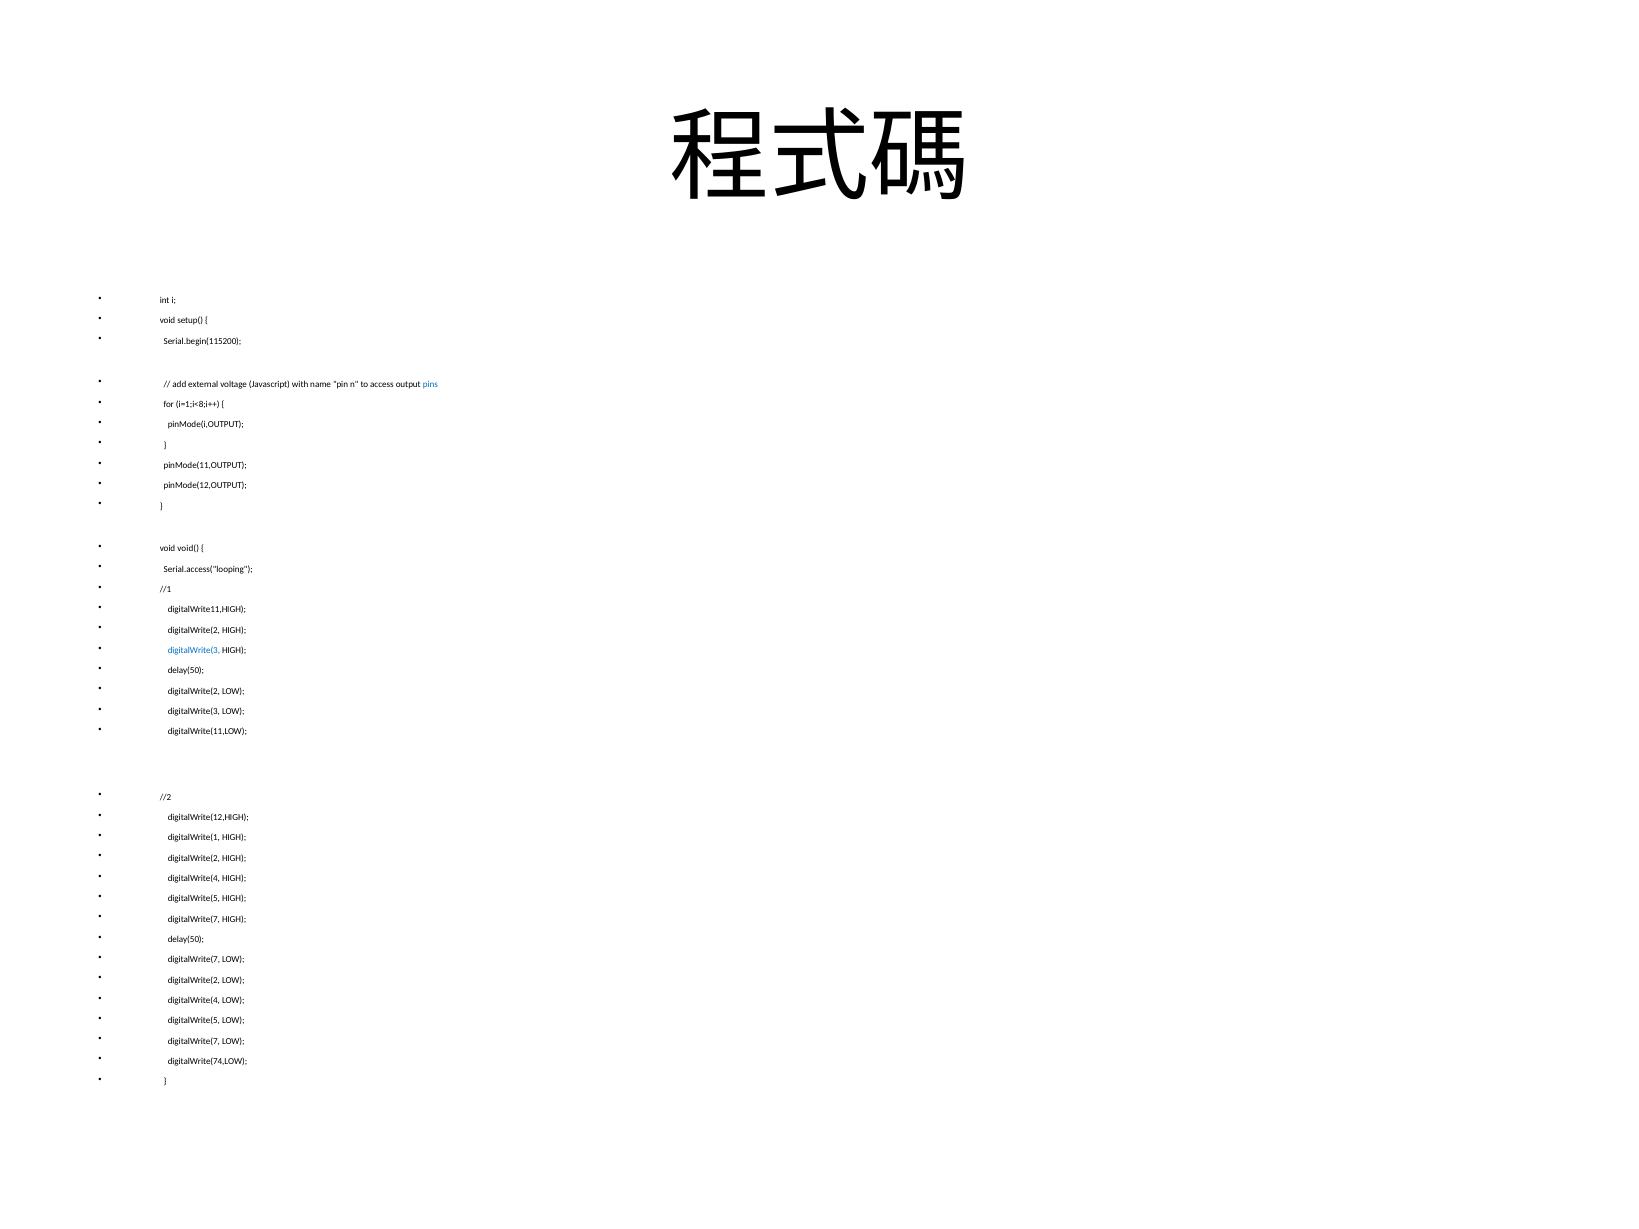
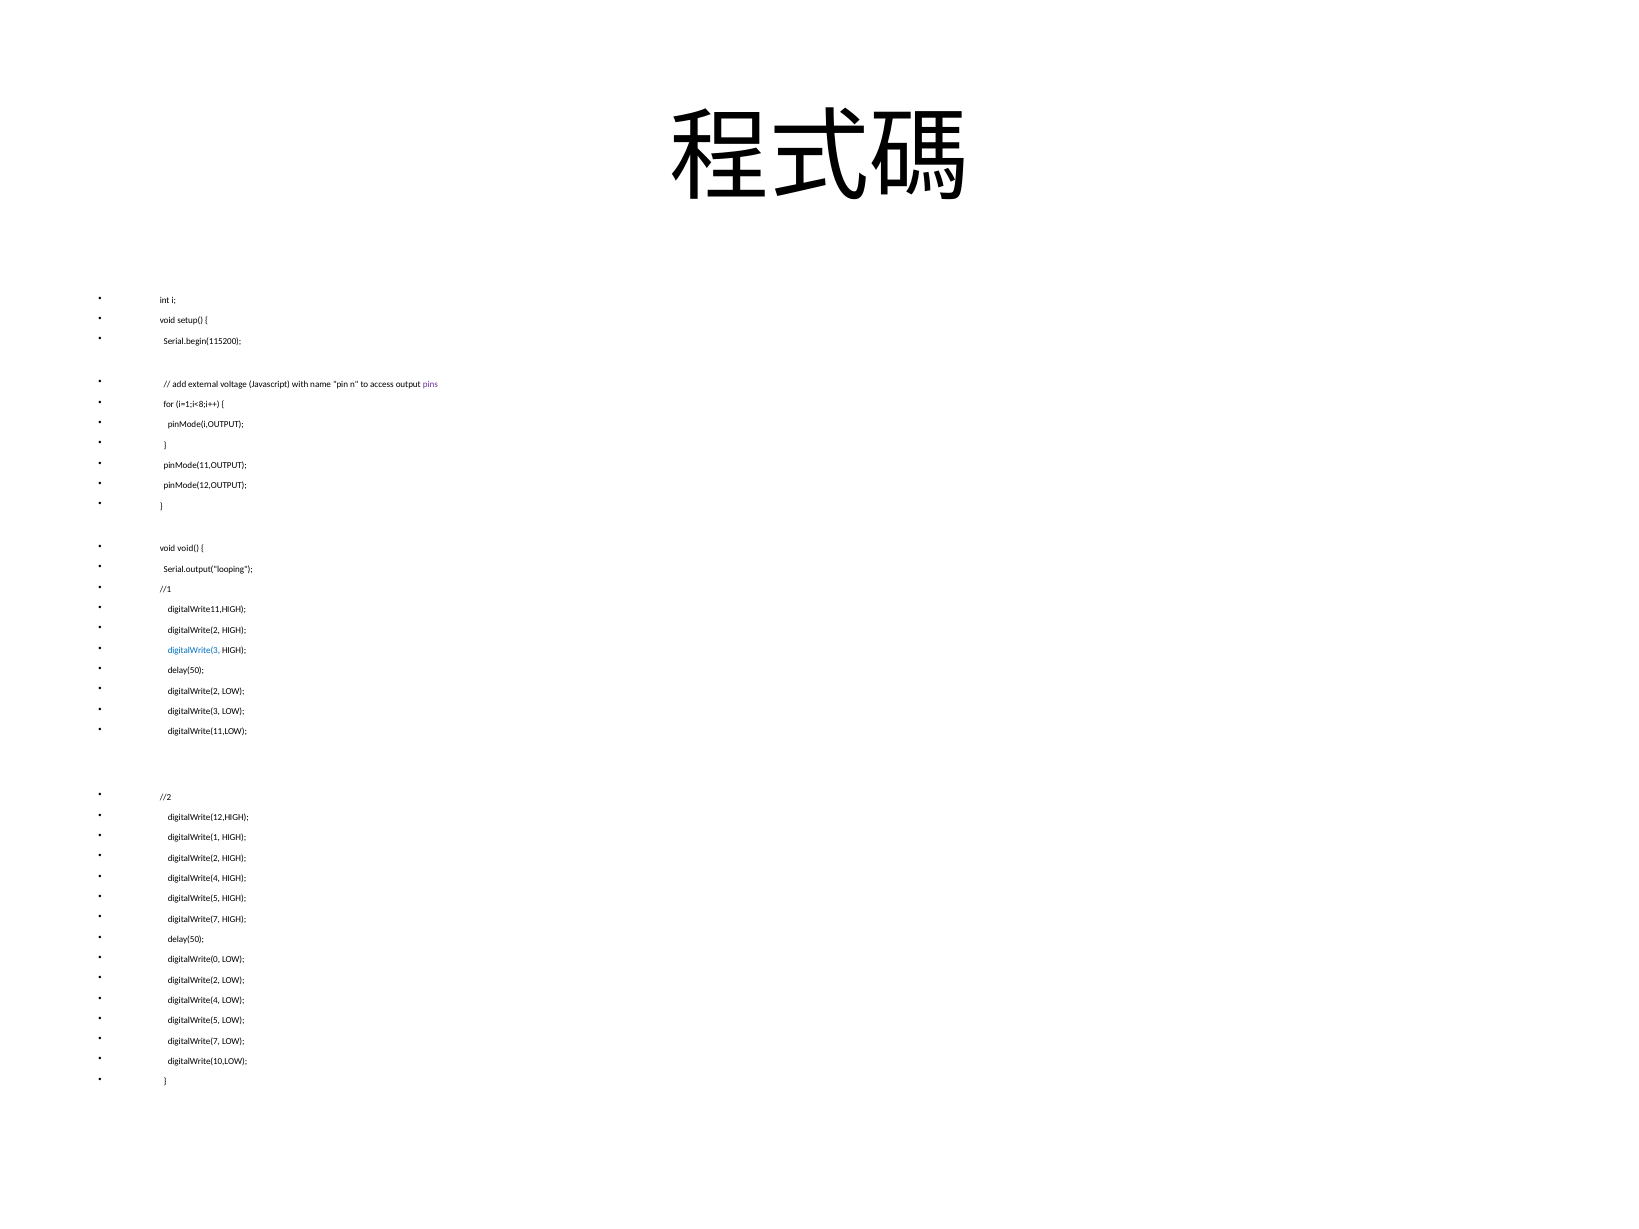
pins colour: blue -> purple (430, 384)
Serial.access("looping: Serial.access("looping -> Serial.output("looping (208, 569)
digitalWrite(7: digitalWrite(7 -> digitalWrite(0 (194, 960)
digitalWrite(74,LOW: digitalWrite(74,LOW -> digitalWrite(10,LOW (207, 1062)
